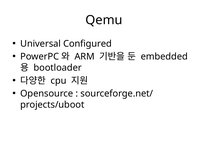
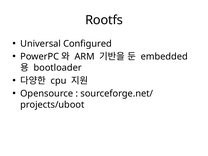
Qemu: Qemu -> Rootfs (104, 20)
